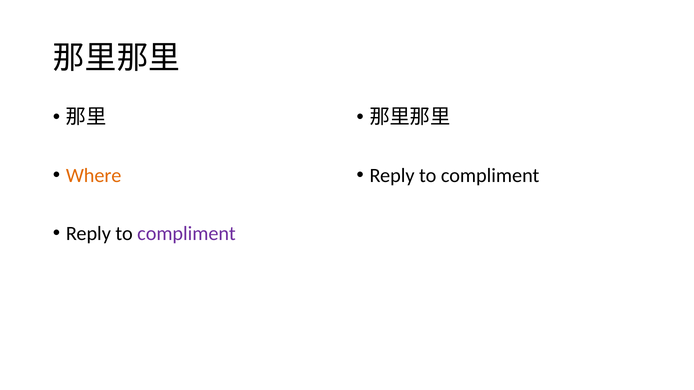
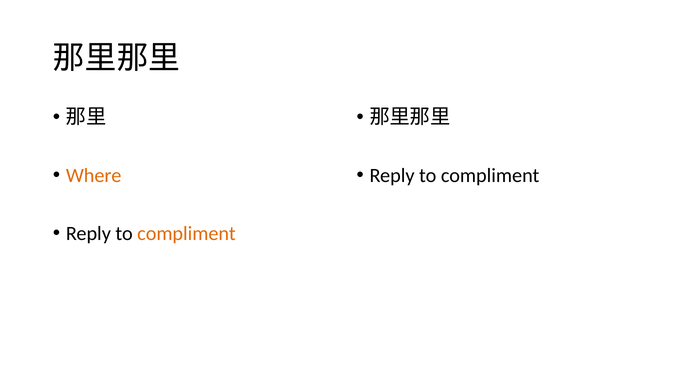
compliment colour: purple -> orange (186, 234)
